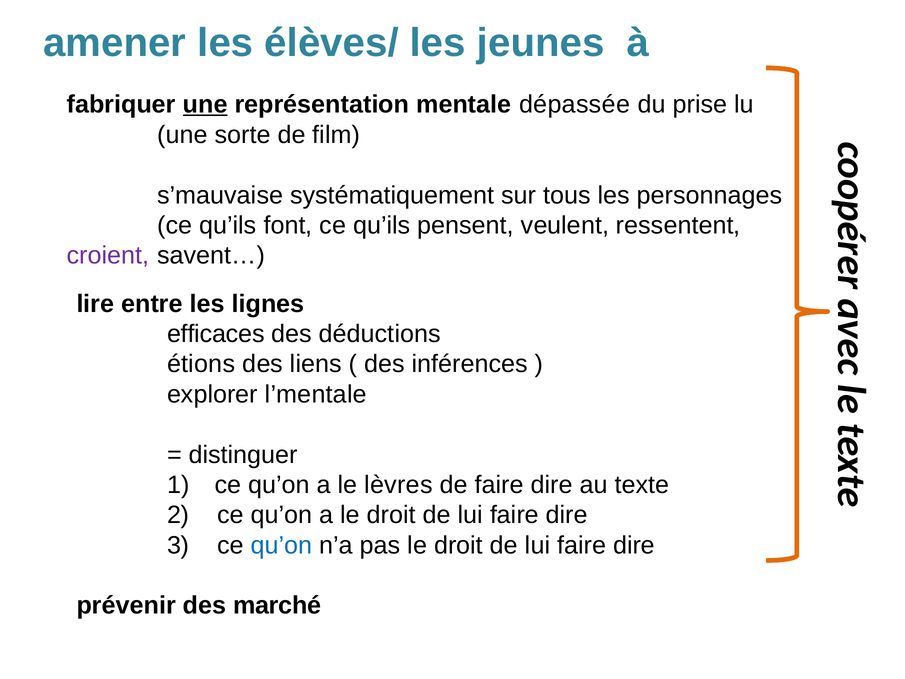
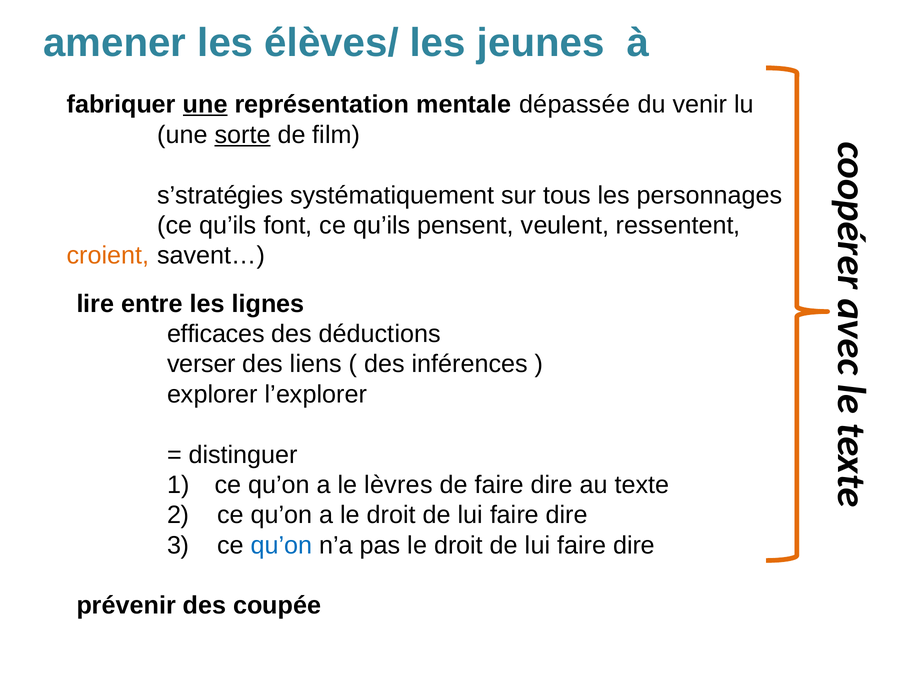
prise: prise -> venir (700, 105)
sorte underline: none -> present (243, 135)
s’mauvaise: s’mauvaise -> s’stratégies (220, 195)
croient colour: purple -> orange (108, 256)
étions: étions -> verser (201, 364)
l’mentale: l’mentale -> l’explorer (316, 394)
marché: marché -> coupée (277, 605)
